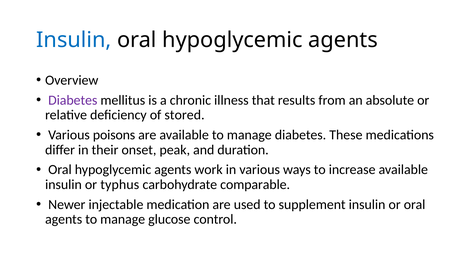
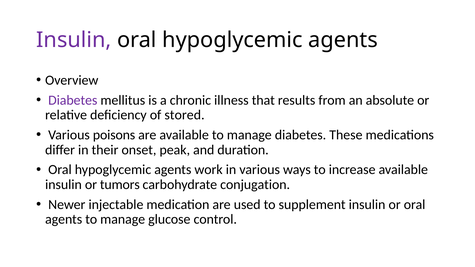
Insulin colour: blue -> purple (74, 40)
typhus: typhus -> tumors (120, 185)
comparable: comparable -> conjugation (255, 185)
